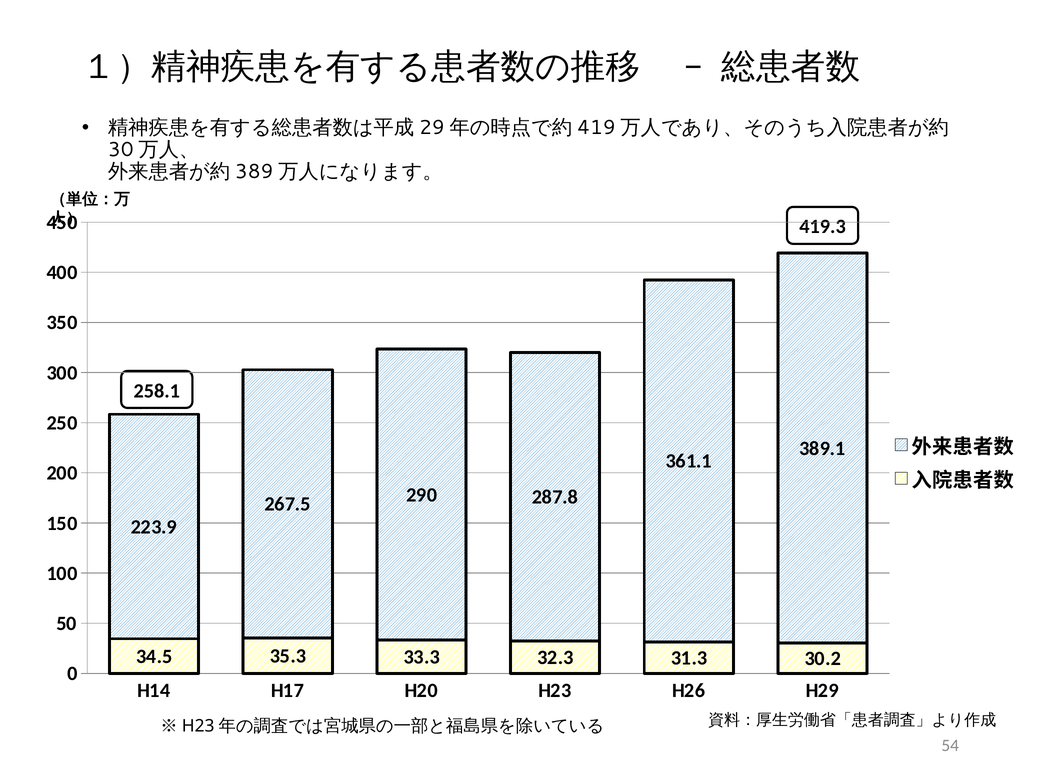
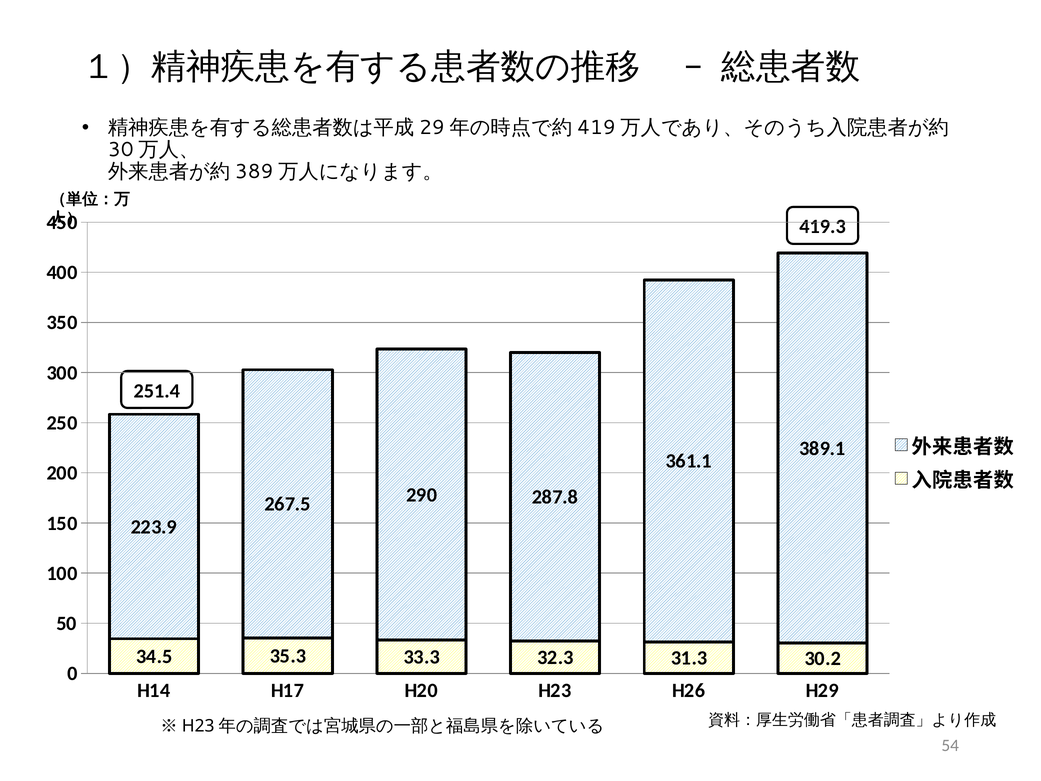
258.1: 258.1 -> 251.4 (157, 391)
